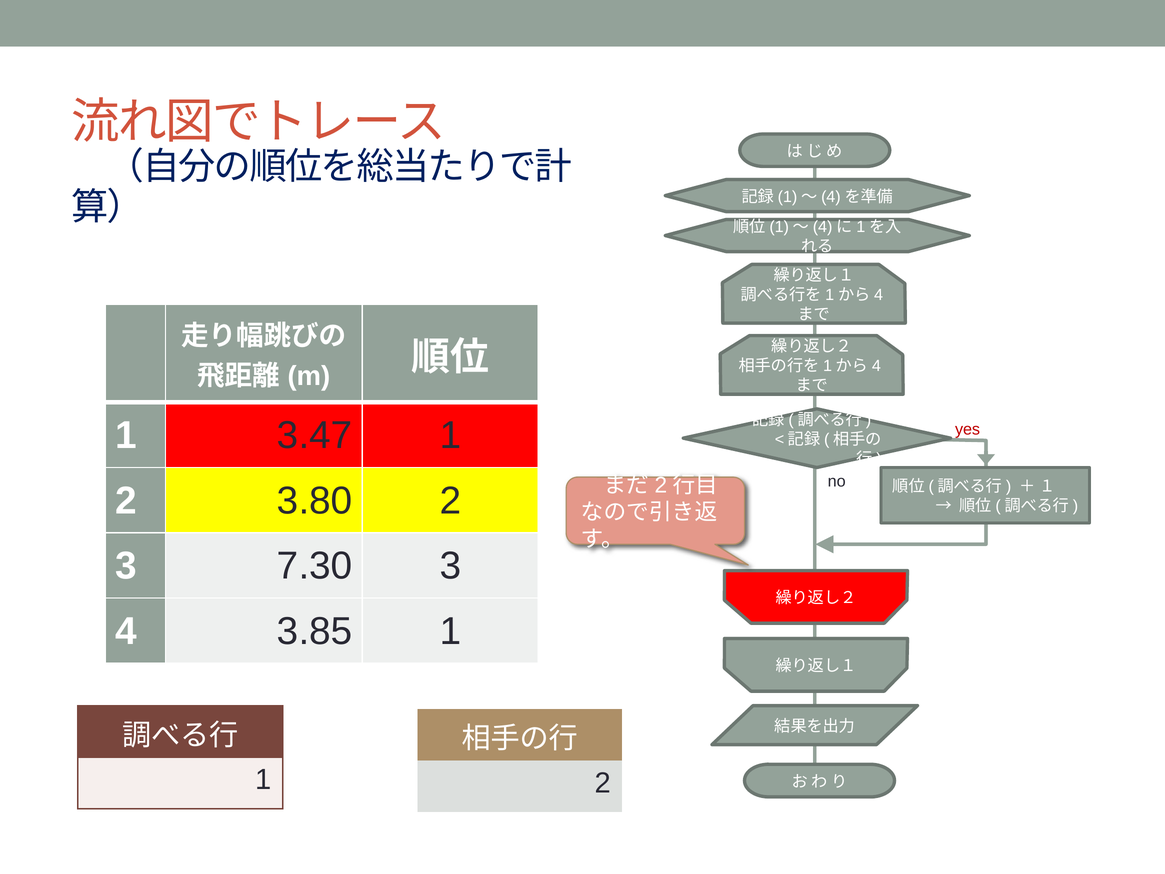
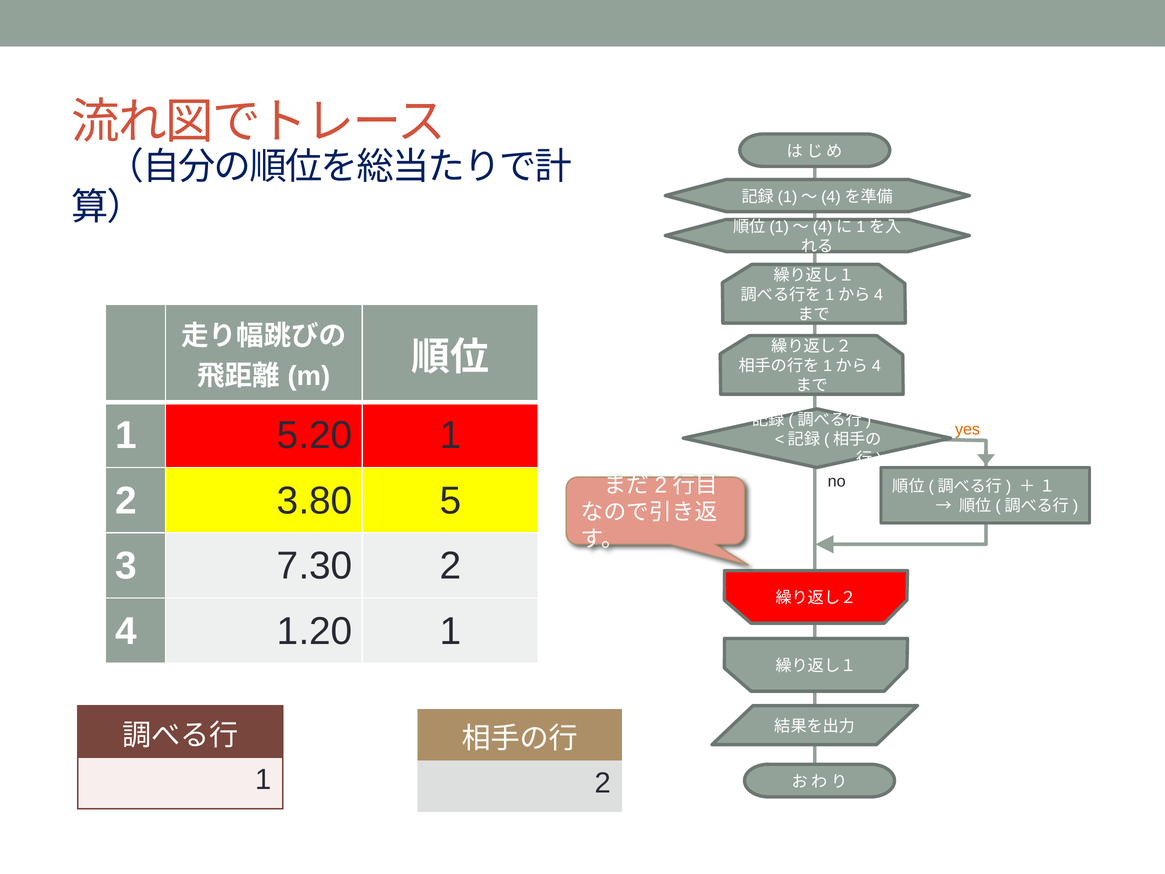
3.47: 3.47 -> 5.20 (315, 435)
yes colour: red -> orange (968, 429)
3.80 2: 2 -> 5 (450, 501)
7.30 3: 3 -> 2 (450, 566)
3.85: 3.85 -> 1.20 (315, 631)
